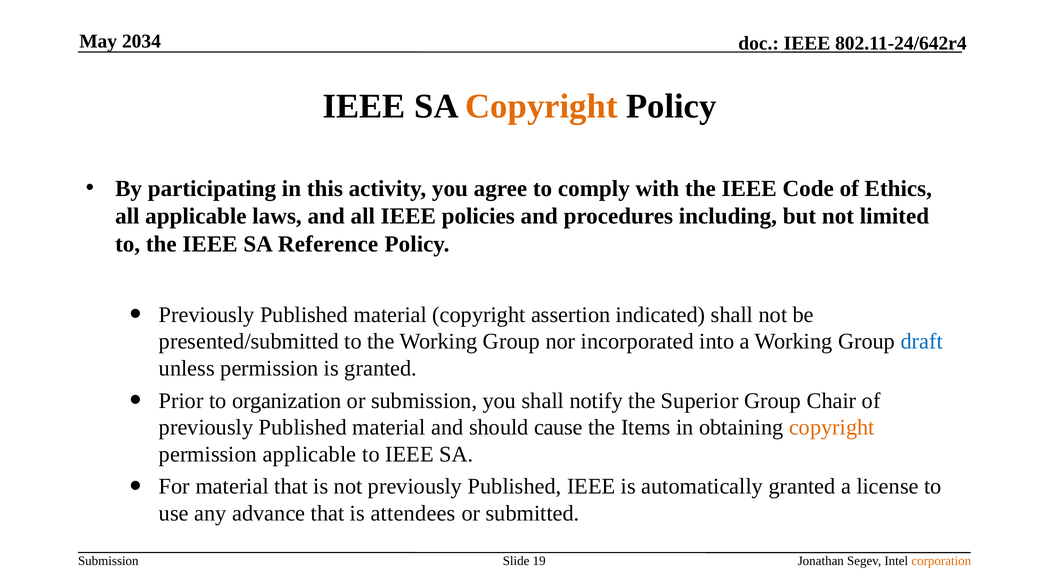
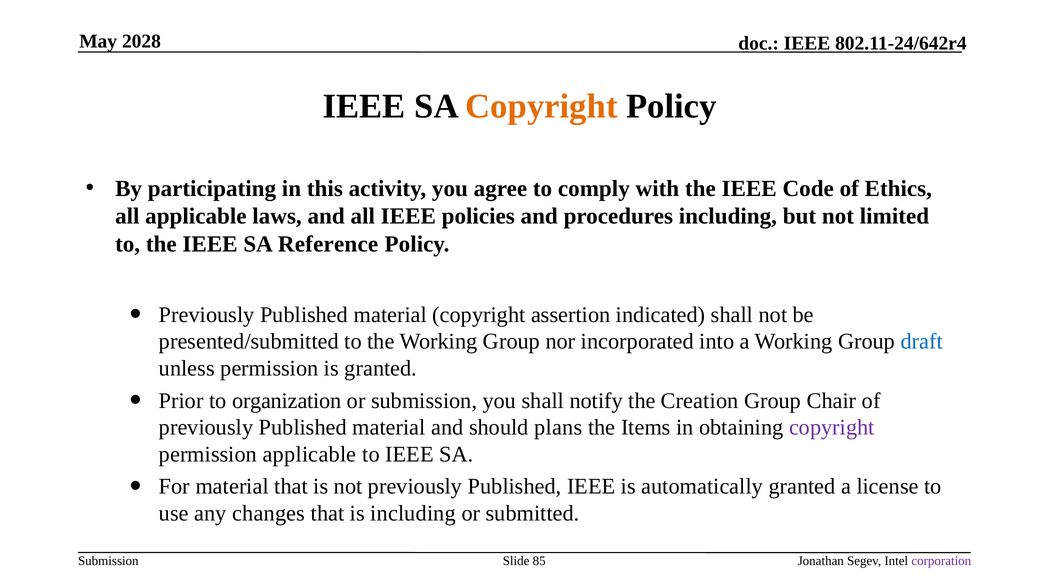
2034: 2034 -> 2028 (141, 41)
Superior: Superior -> Creation (700, 401)
cause: cause -> plans (558, 427)
copyright colour: orange -> purple (832, 427)
advance: advance -> changes (269, 513)
is attendees: attendees -> including (413, 513)
19: 19 -> 85 (539, 561)
corporation colour: orange -> purple (941, 561)
